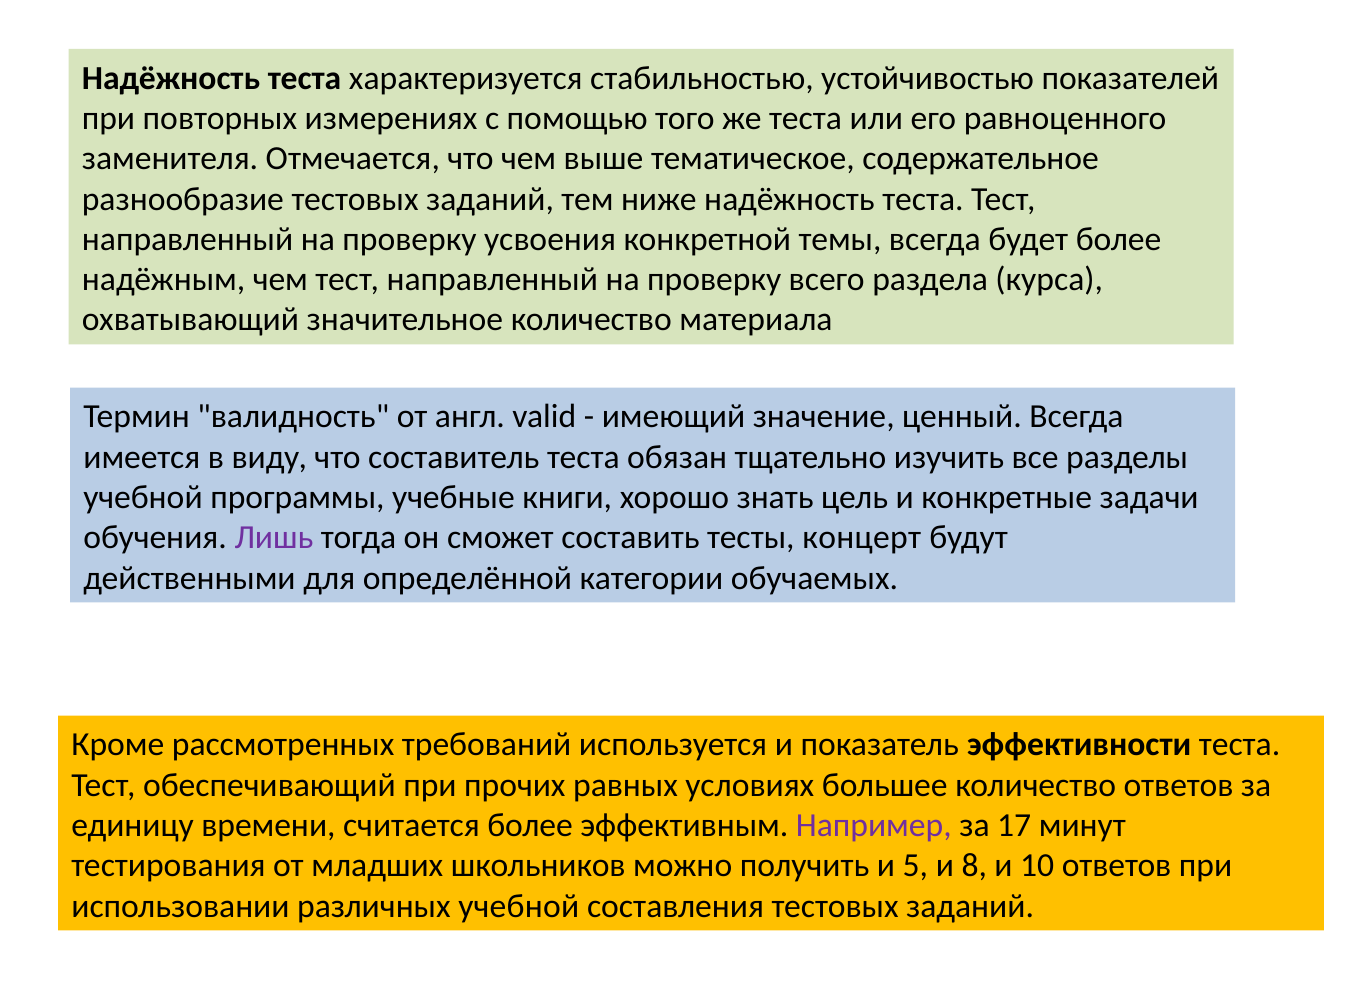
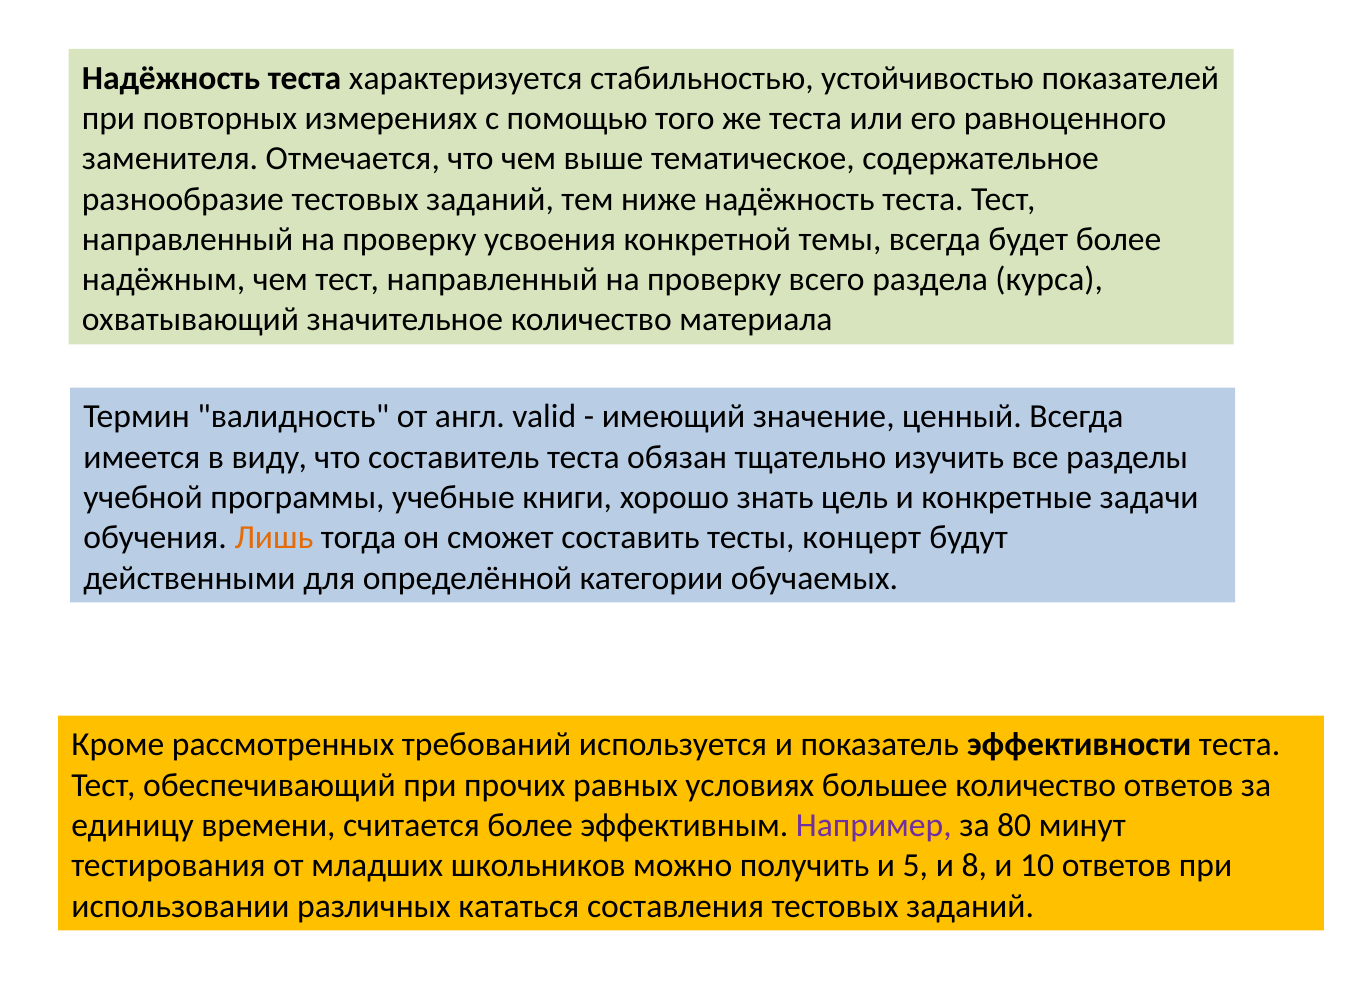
Лишь colour: purple -> orange (274, 538)
17: 17 -> 80 (1014, 826)
различных учебной: учебной -> кататься (519, 907)
